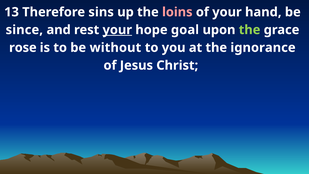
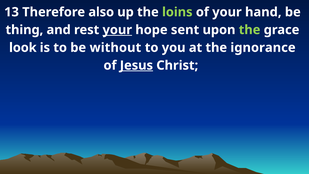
sins: sins -> also (101, 12)
loins colour: pink -> light green (177, 12)
since: since -> thing (24, 30)
goal: goal -> sent (185, 30)
rose: rose -> look (23, 48)
Jesus underline: none -> present (136, 65)
